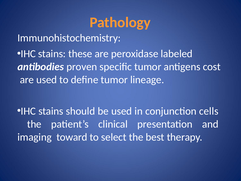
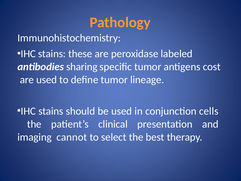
proven: proven -> sharing (82, 67)
toward: toward -> cannot (72, 137)
